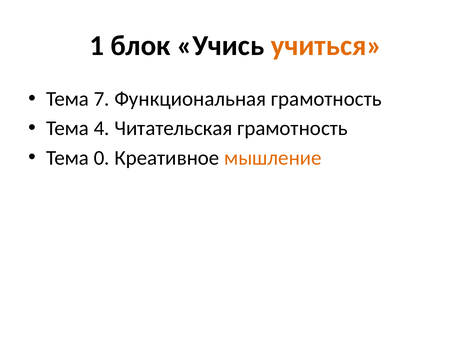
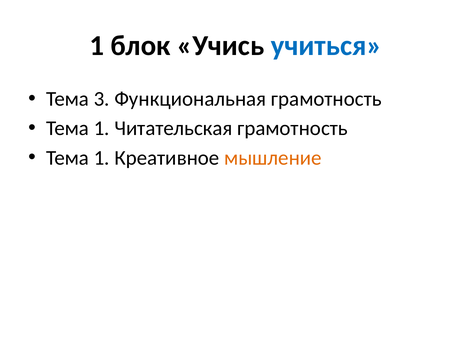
учиться colour: orange -> blue (326, 46)
7: 7 -> 3 (102, 99)
4: 4 -> 1 (102, 128)
0: 0 -> 1 (102, 158)
